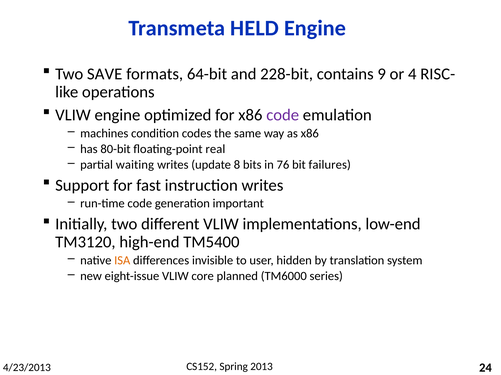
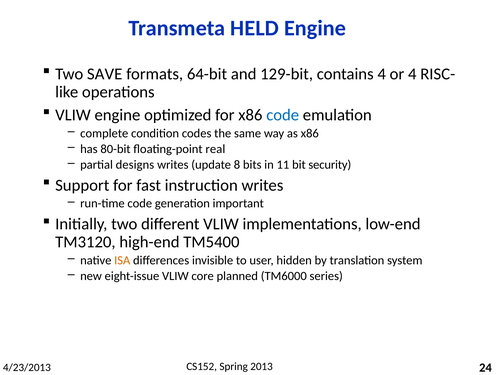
228-bit: 228-bit -> 129-bit (287, 74)
contains 9: 9 -> 4 (382, 74)
code colour: purple -> blue (283, 115)
machines: machines -> complete (104, 134)
waiting: waiting -> designs (135, 165)
76: 76 -> 11 (283, 165)
failures: failures -> security (330, 165)
